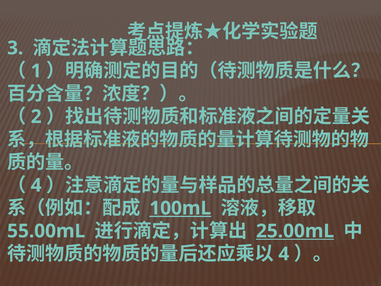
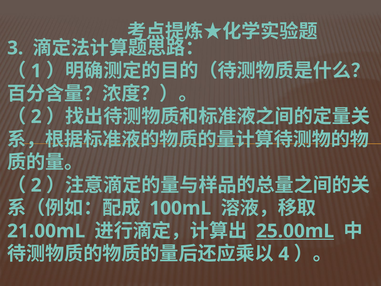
4: 4 -> 2 (36, 185)
100mL underline: present -> none (180, 208)
55.00mL: 55.00mL -> 21.00mL (46, 231)
